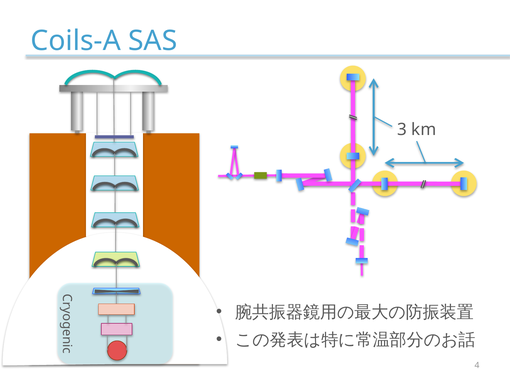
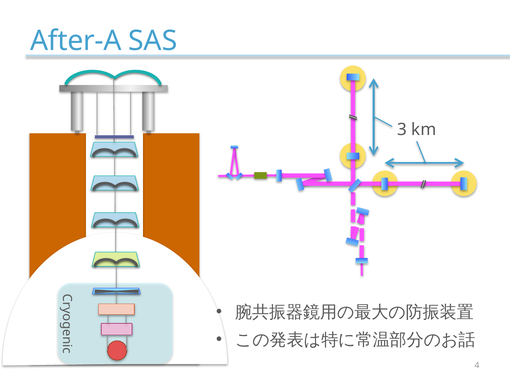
Coils-A: Coils-A -> After-A (76, 41)
